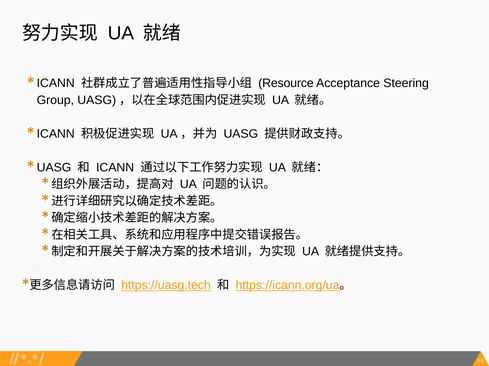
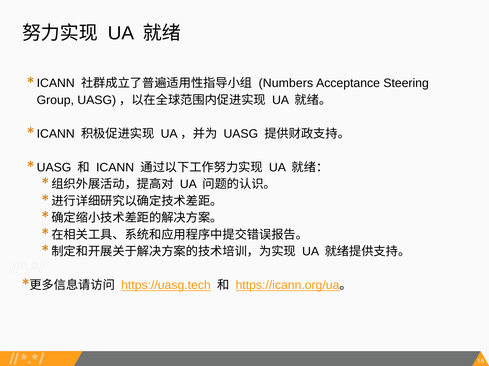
Resource: Resource -> Numbers (286, 83)
